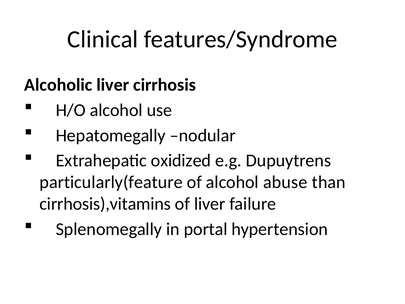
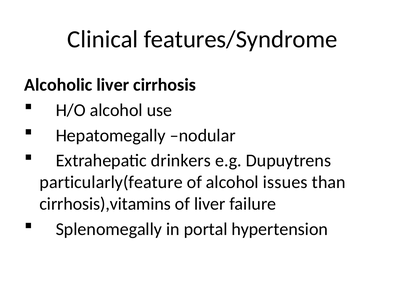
oxidized: oxidized -> drinkers (181, 161)
abuse: abuse -> issues (285, 182)
